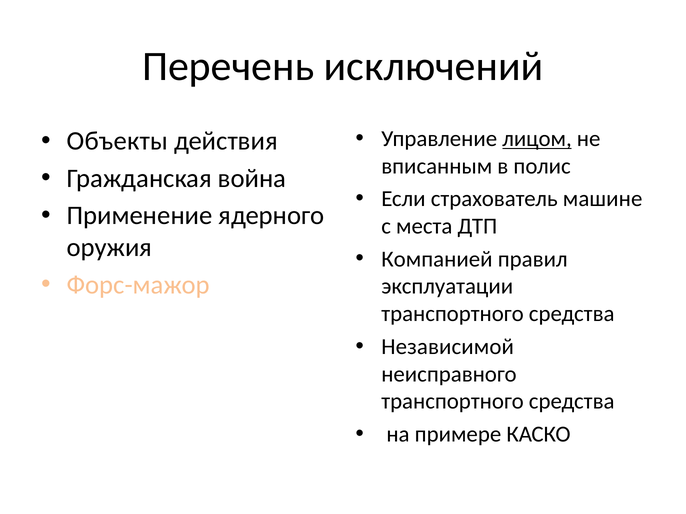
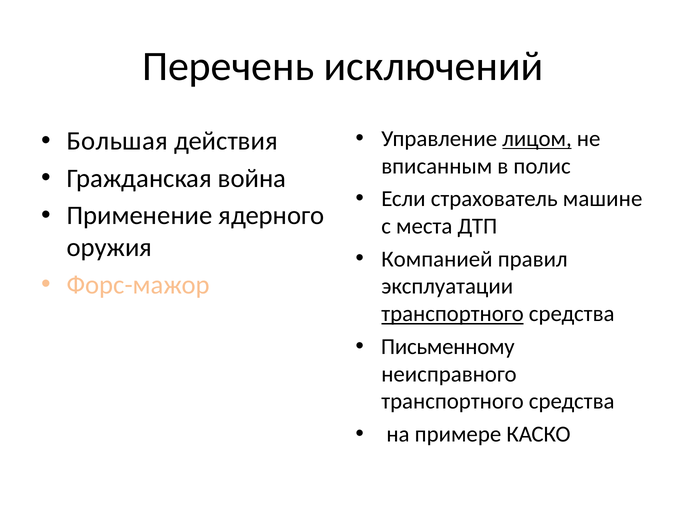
Объекты: Объекты -> Большая (117, 141)
транспортного underline: none -> present (453, 314)
Независимой: Независимой -> Письменному (448, 347)
